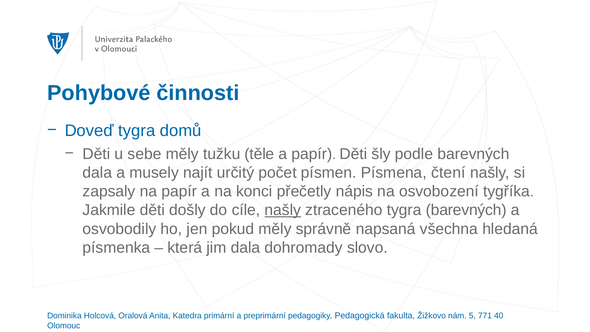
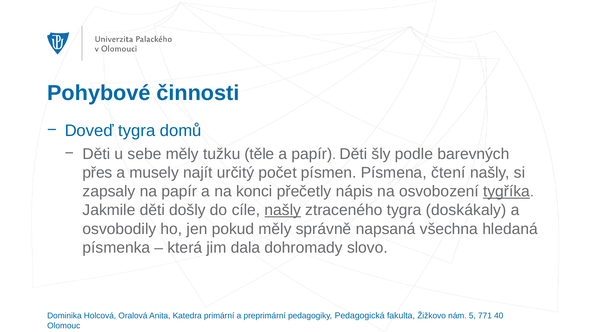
dala: dala -> přes (97, 173)
tygříka underline: none -> present (507, 191)
tygra barevných: barevných -> doskákaly (466, 210)
